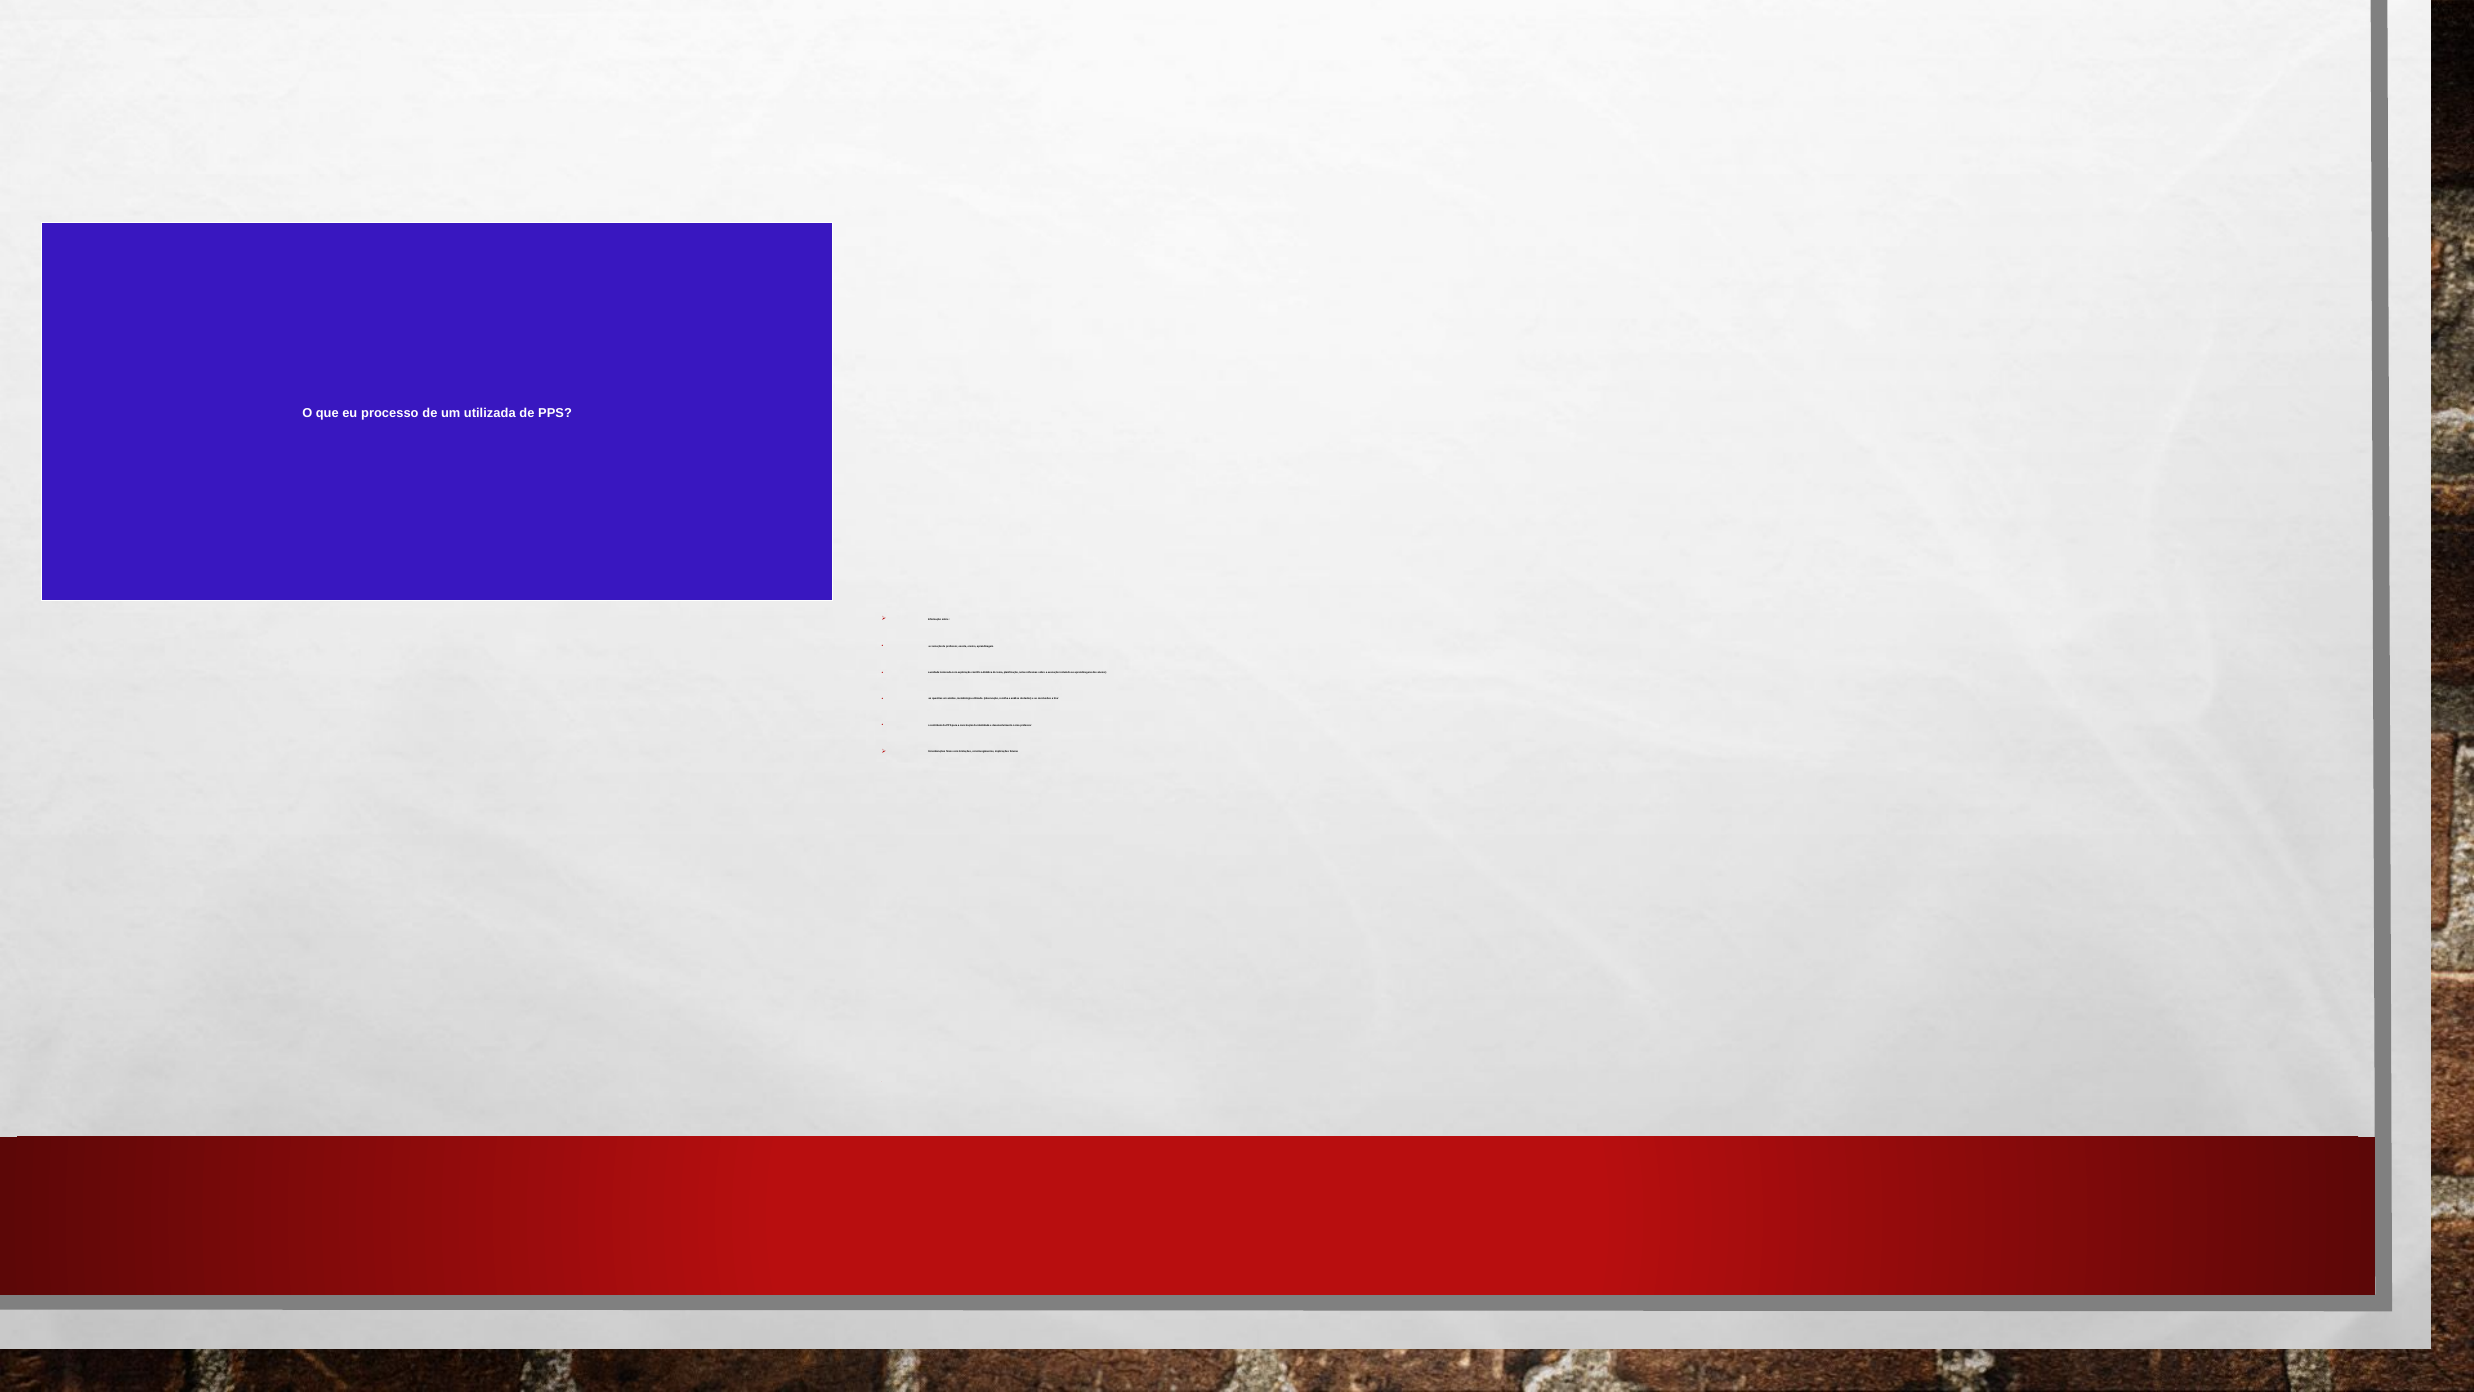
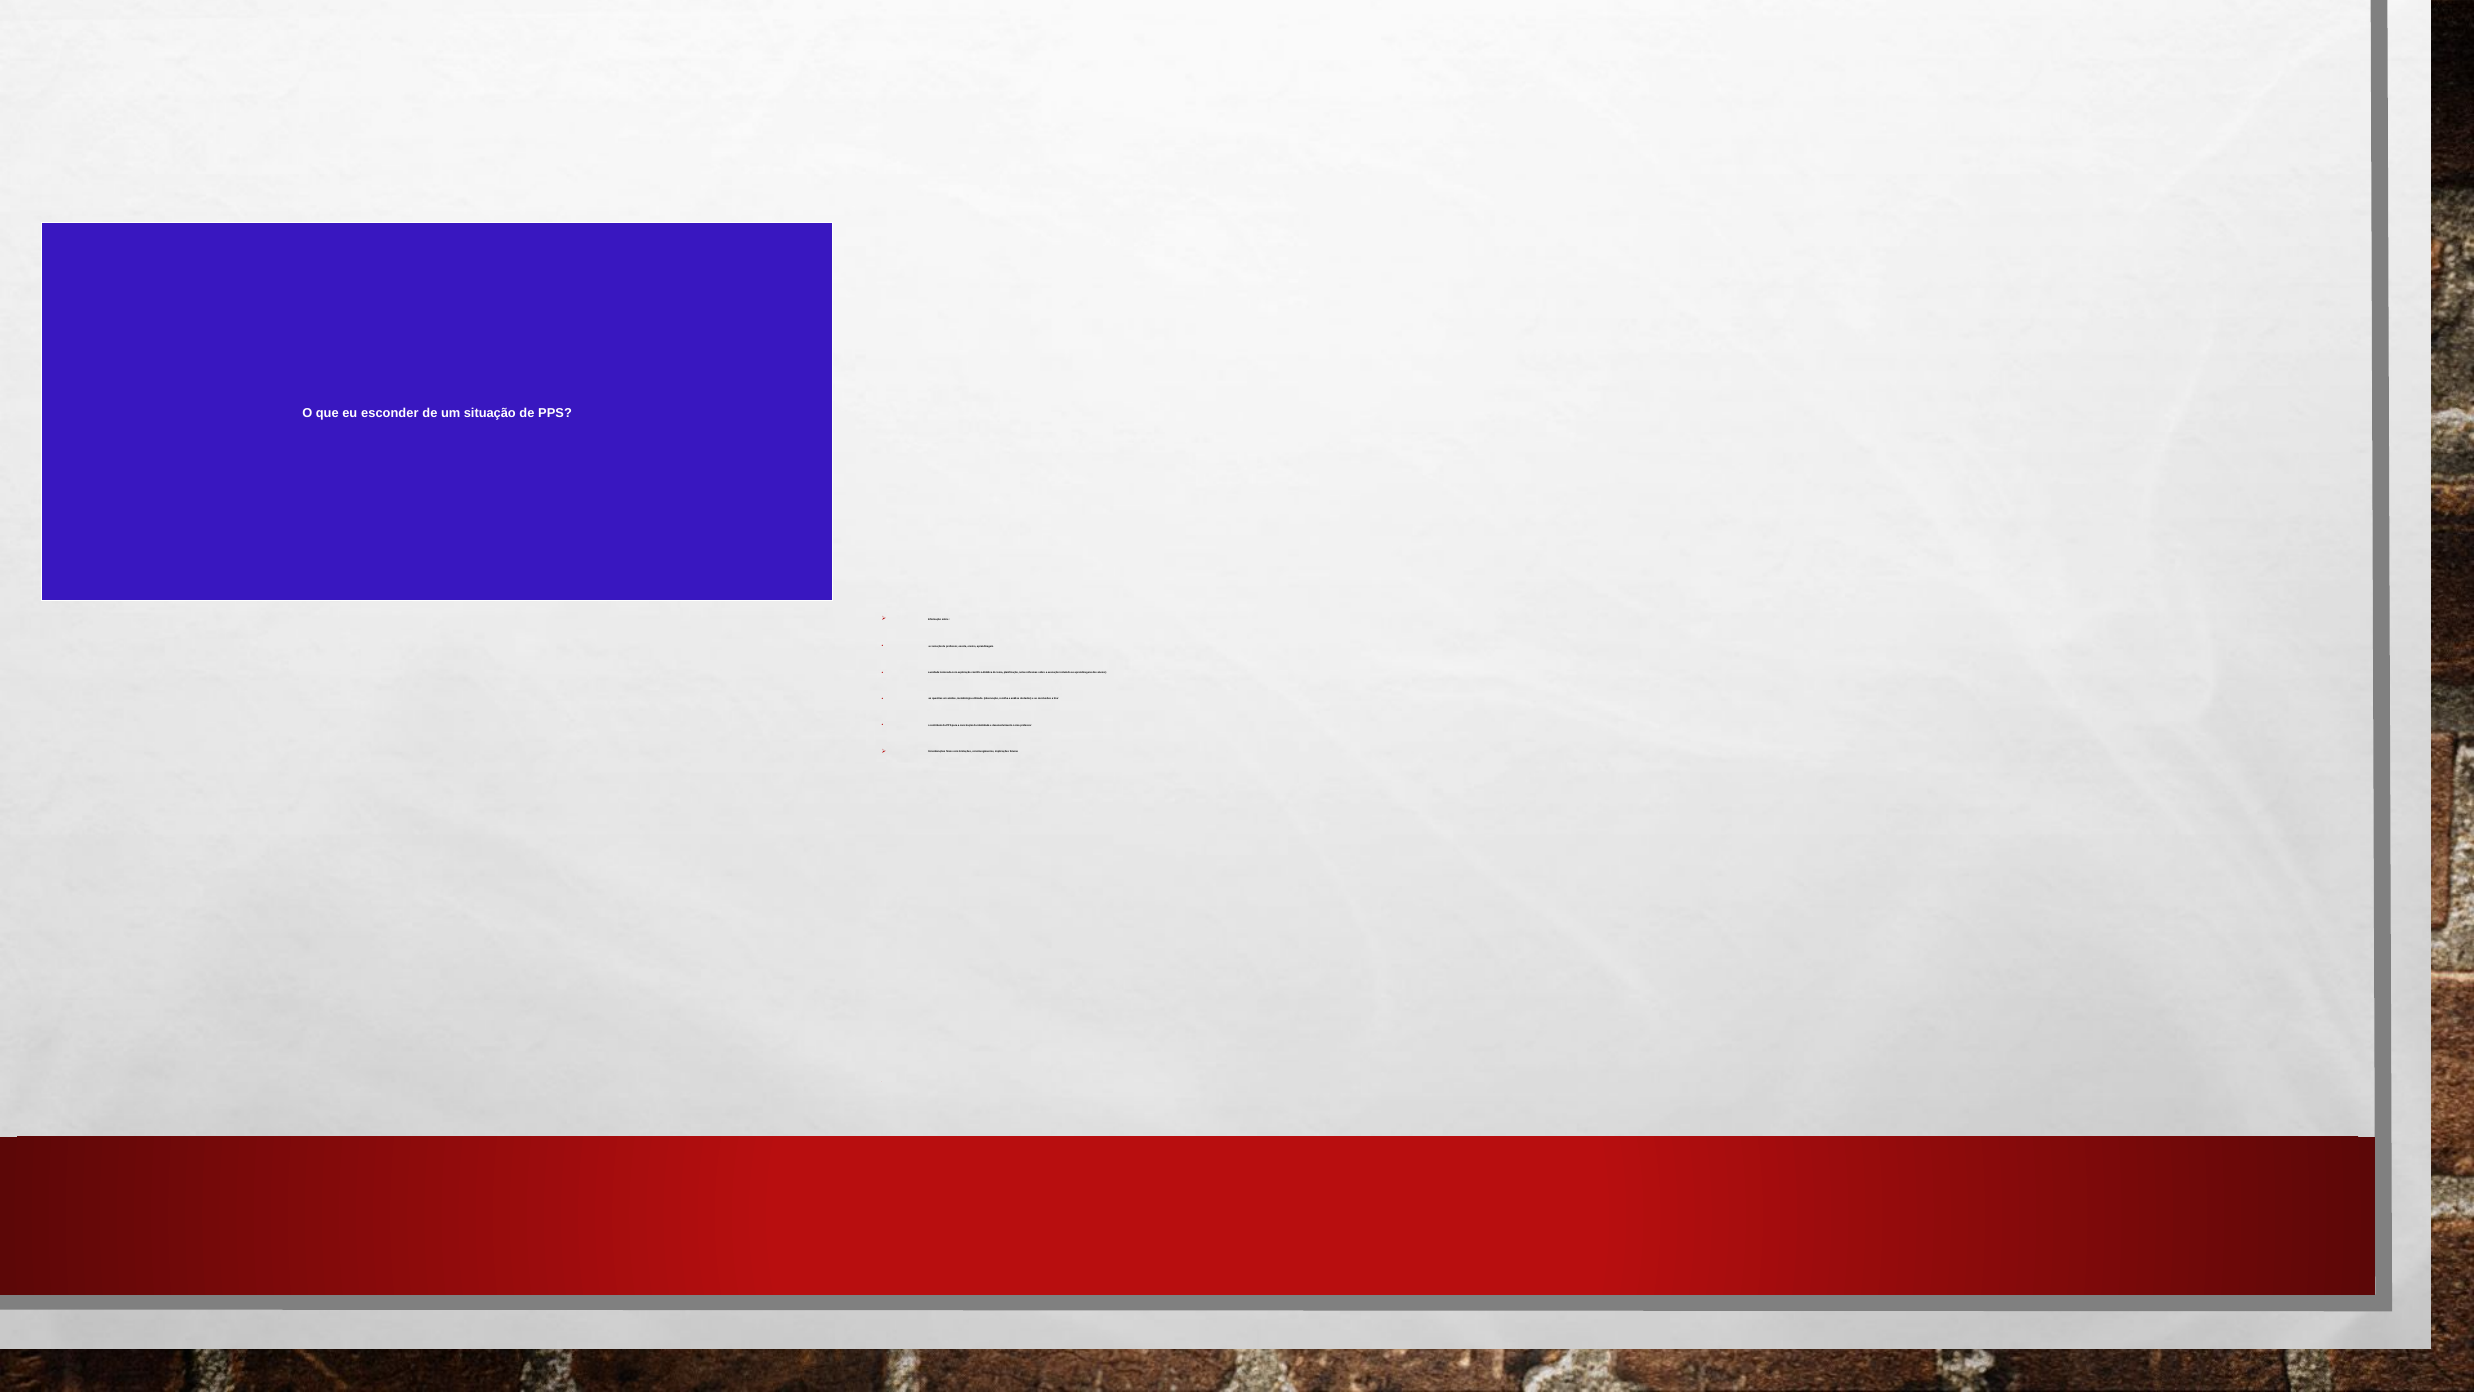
processo: processo -> esconder (390, 413)
um utilizada: utilizada -> situação (490, 413)
